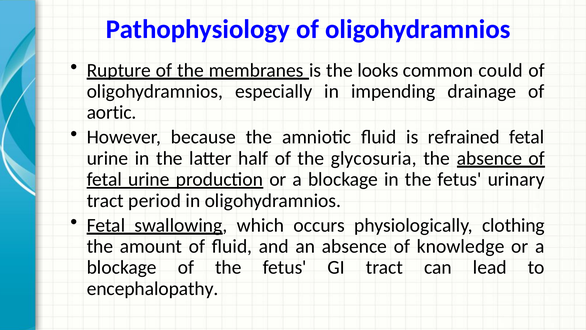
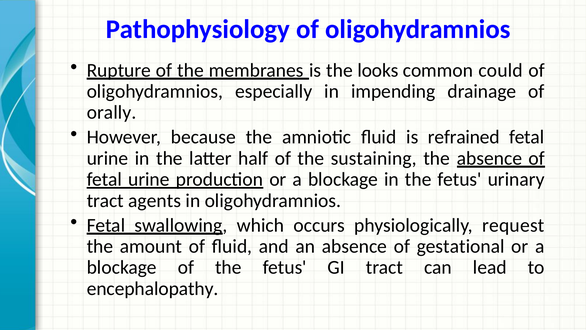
aortic: aortic -> orally (111, 112)
glycosuria: glycosuria -> sustaining (374, 158)
period: period -> agents (155, 200)
clothing: clothing -> request (513, 225)
knowledge: knowledge -> gestational (461, 246)
